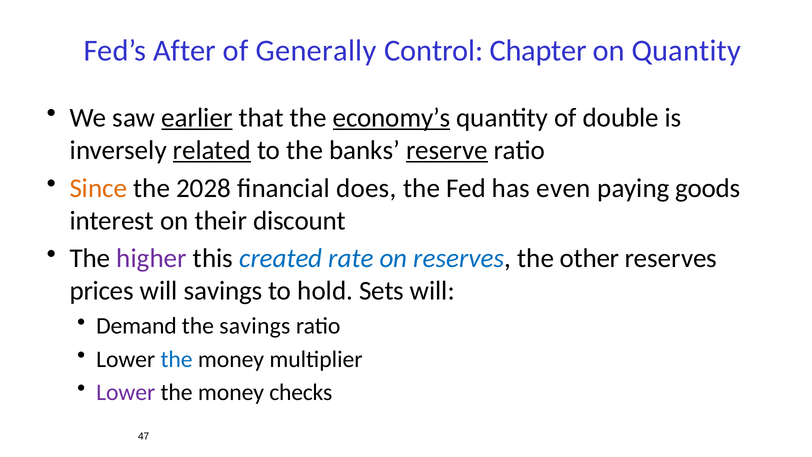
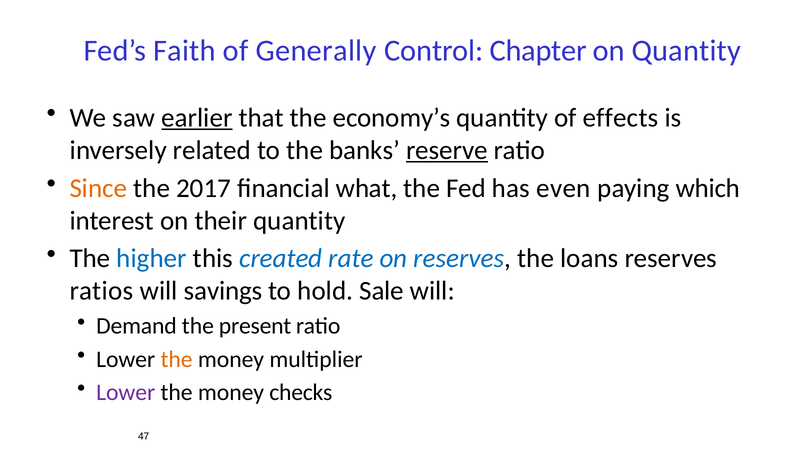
After: After -> Faith (184, 51)
economy’s underline: present -> none (392, 118)
double: double -> effects (621, 118)
related underline: present -> none (212, 150)
2028: 2028 -> 2017 (204, 188)
does: does -> what (367, 188)
goods: goods -> which (708, 188)
their discount: discount -> quantity (299, 220)
higher colour: purple -> blue (152, 258)
other: other -> loans (589, 258)
prices: prices -> ratios (101, 291)
Sets: Sets -> Sale (382, 291)
the savings: savings -> present (255, 326)
the colour: blue -> orange (177, 359)
